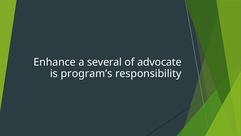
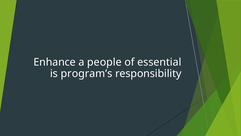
several: several -> people (104, 62)
advocate: advocate -> essential (159, 62)
